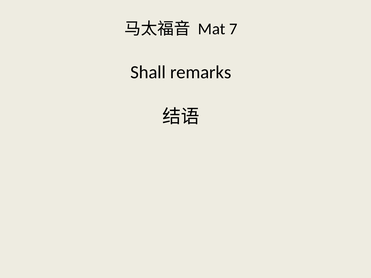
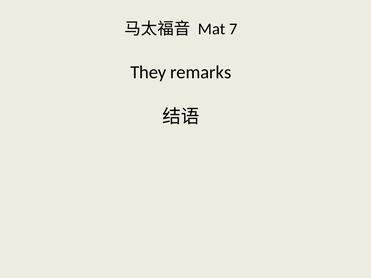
Shall: Shall -> They (148, 72)
